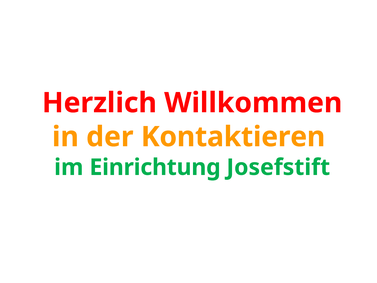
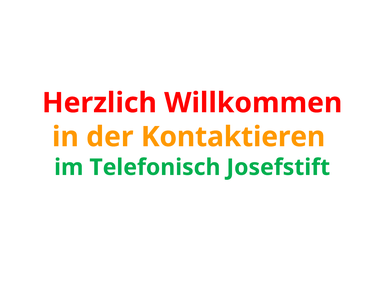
Einrichtung: Einrichtung -> Telefonisch (155, 167)
